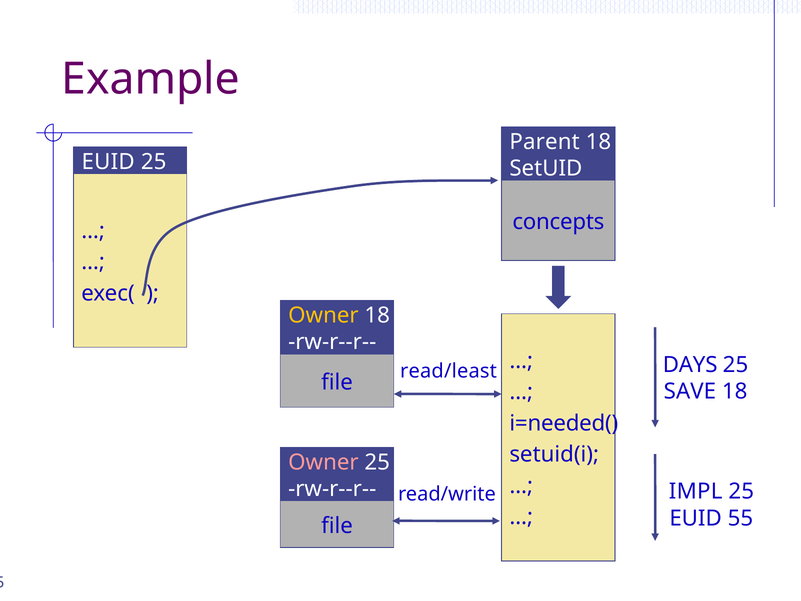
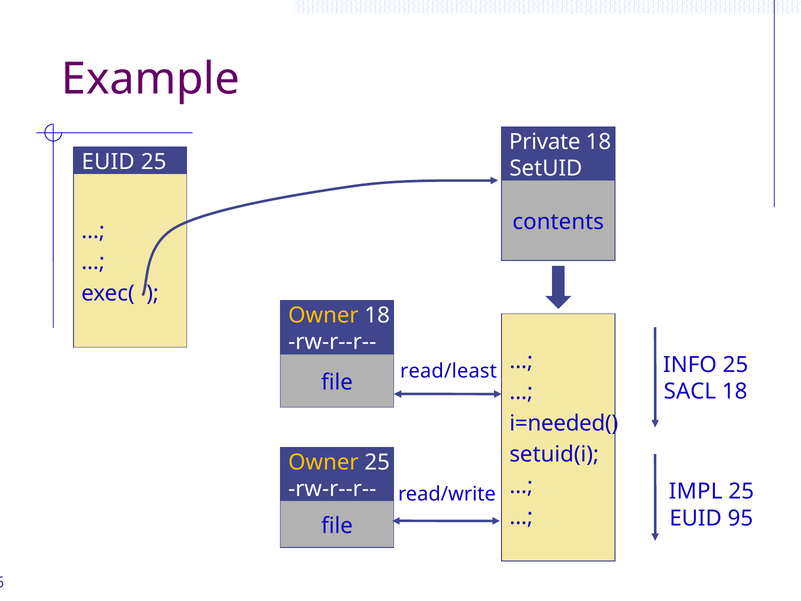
Parent: Parent -> Private (545, 142)
concepts: concepts -> contents (558, 222)
DAYS: DAYS -> INFO (690, 365)
SAVE: SAVE -> SACL (690, 391)
Owner colour: pink -> yellow (323, 462)
55: 55 -> 95 (740, 518)
